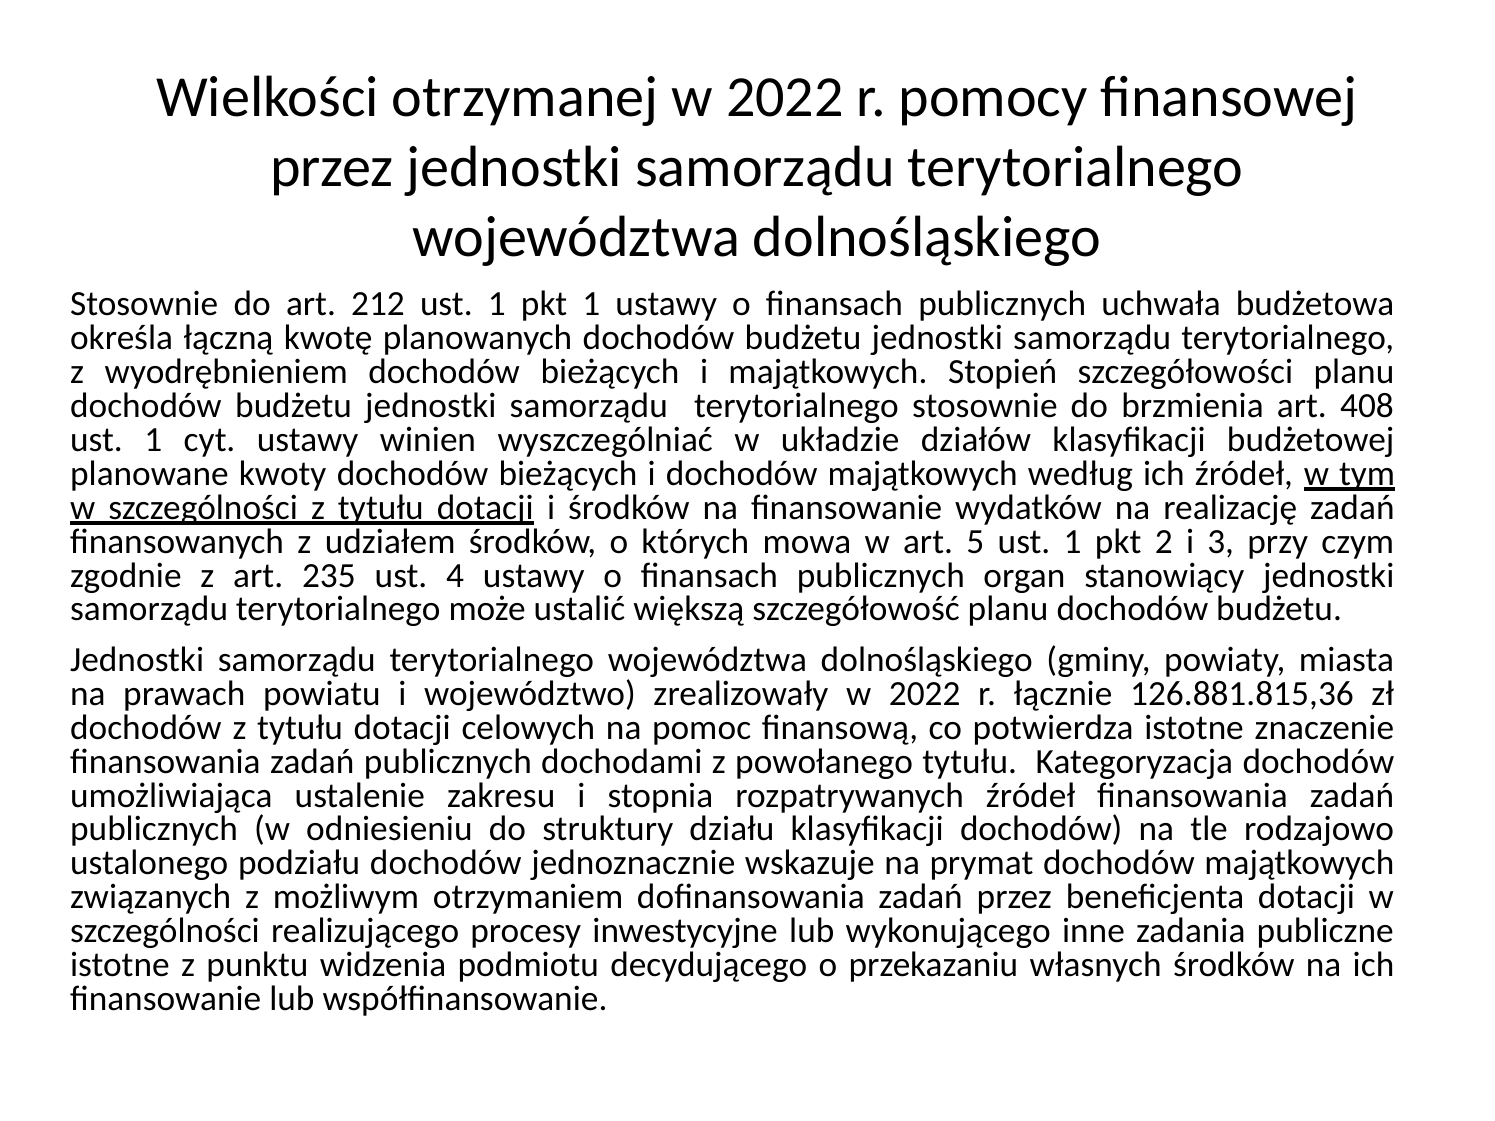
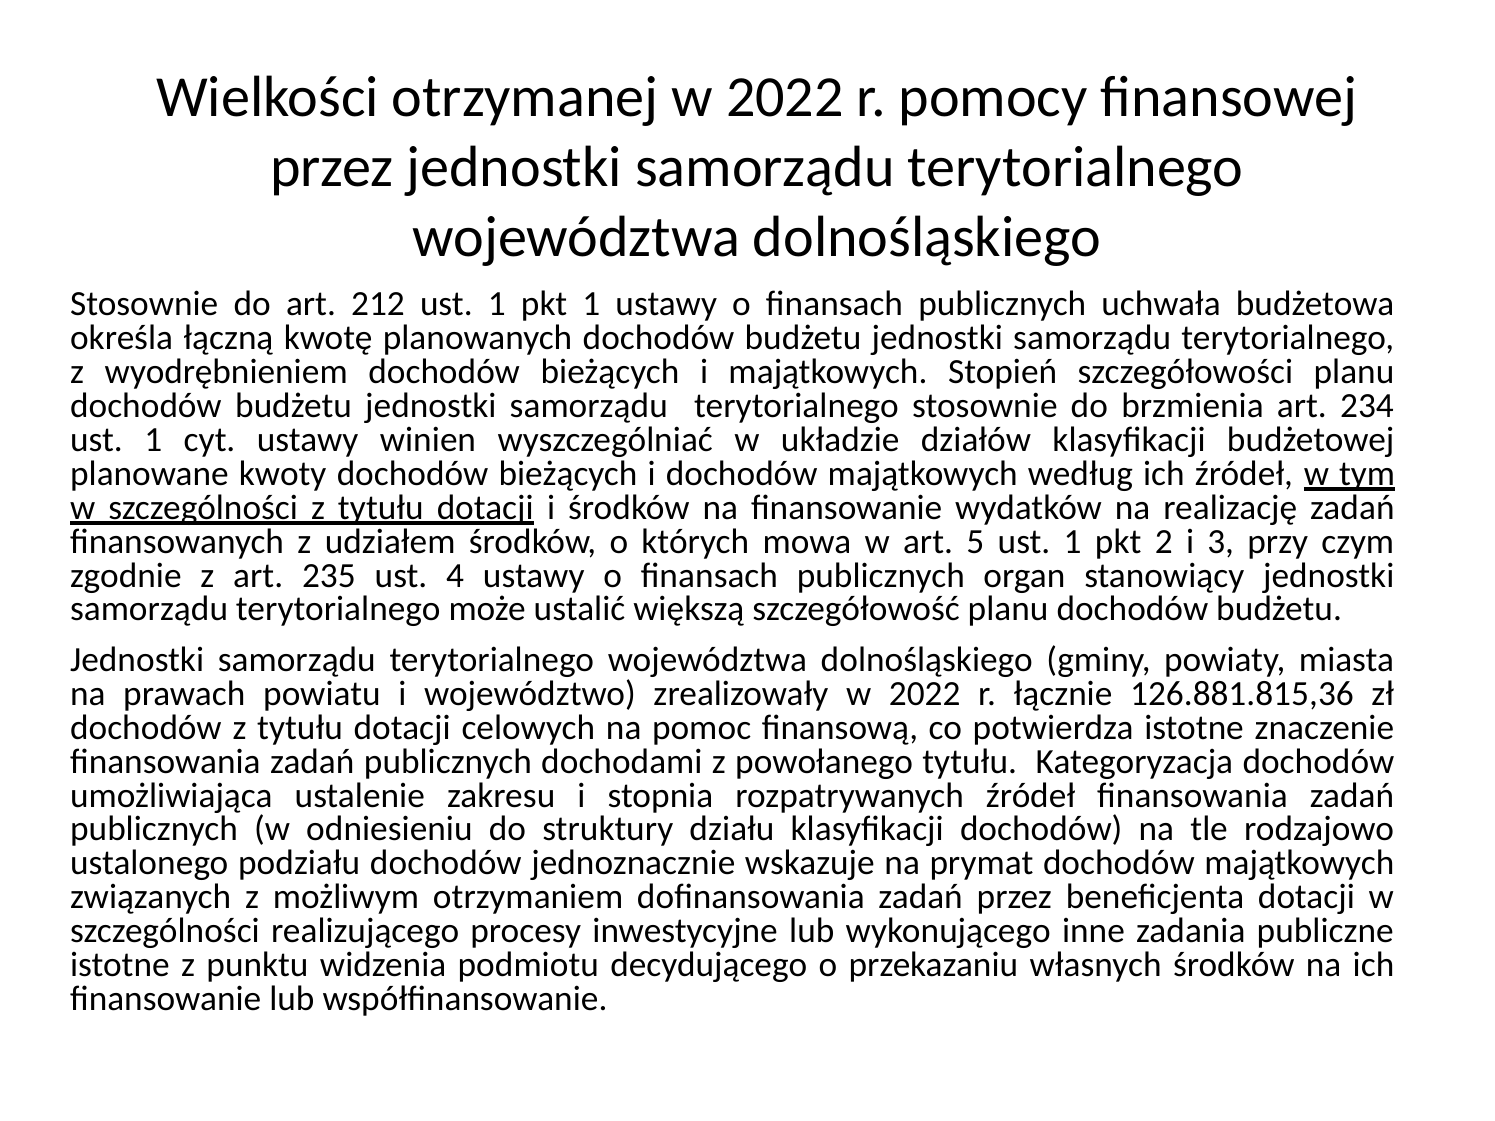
408: 408 -> 234 (1367, 406)
